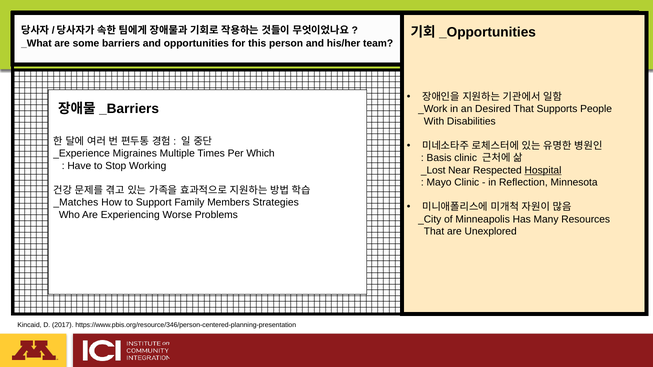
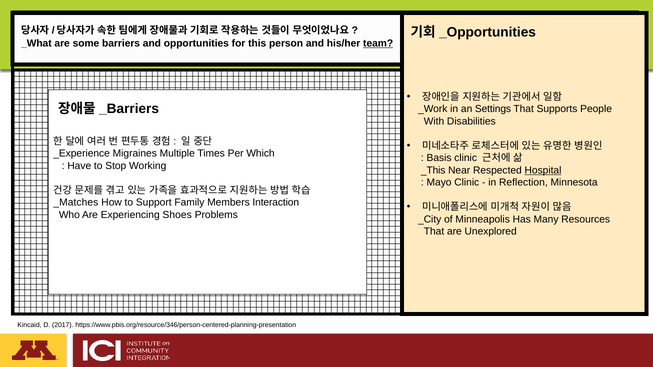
team underline: none -> present (378, 44)
Desired: Desired -> Settings (493, 109)
_Lost: _Lost -> _This (433, 170)
Strategies: Strategies -> Interaction (276, 203)
Worse: Worse -> Shoes (177, 215)
